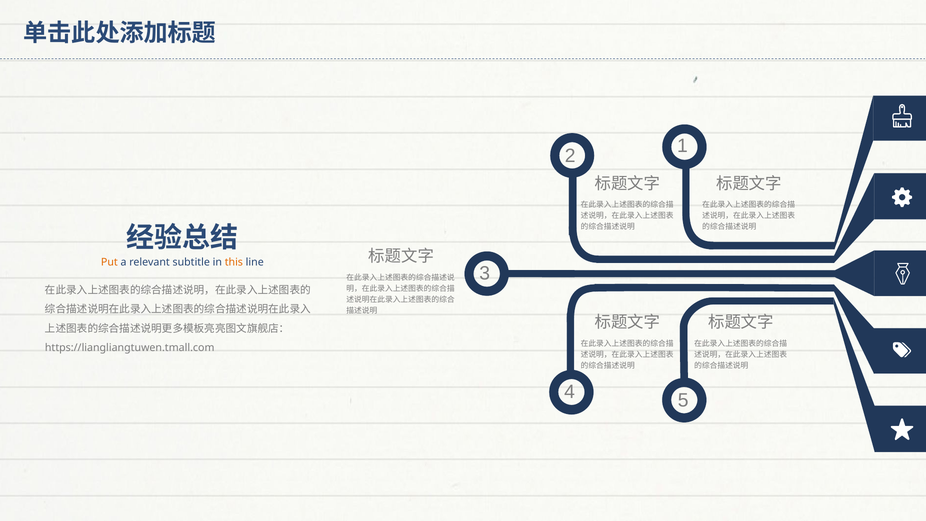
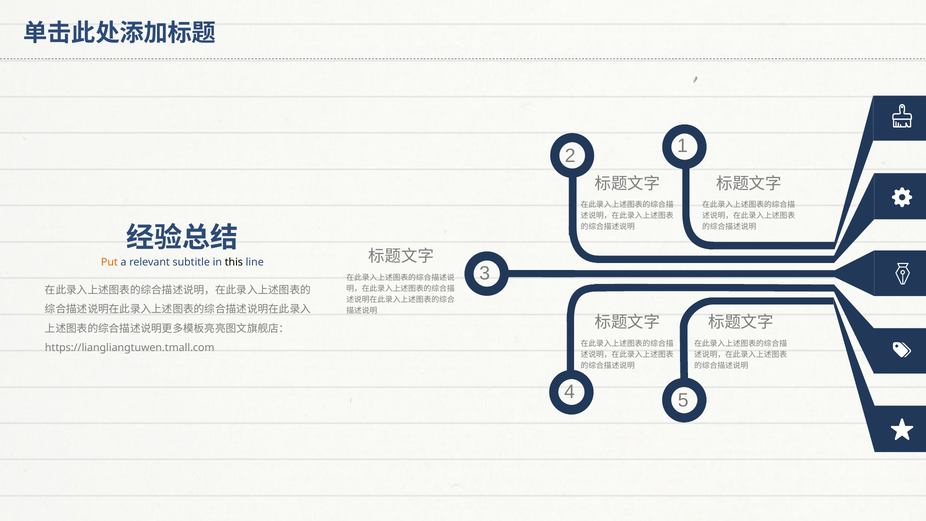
this colour: orange -> black (234, 262)
